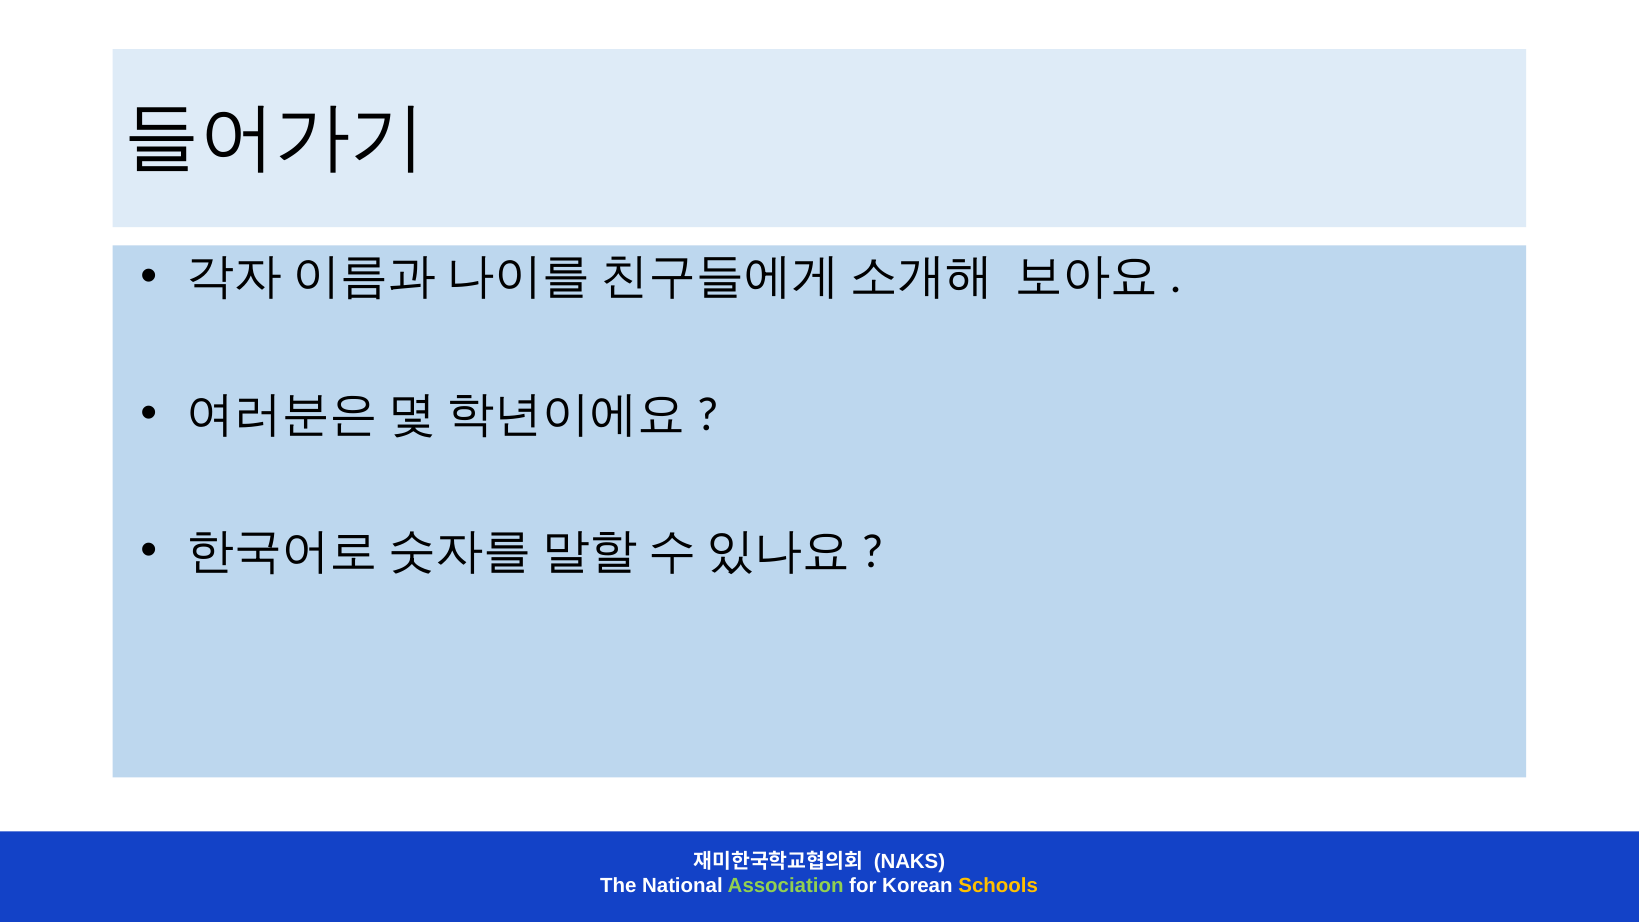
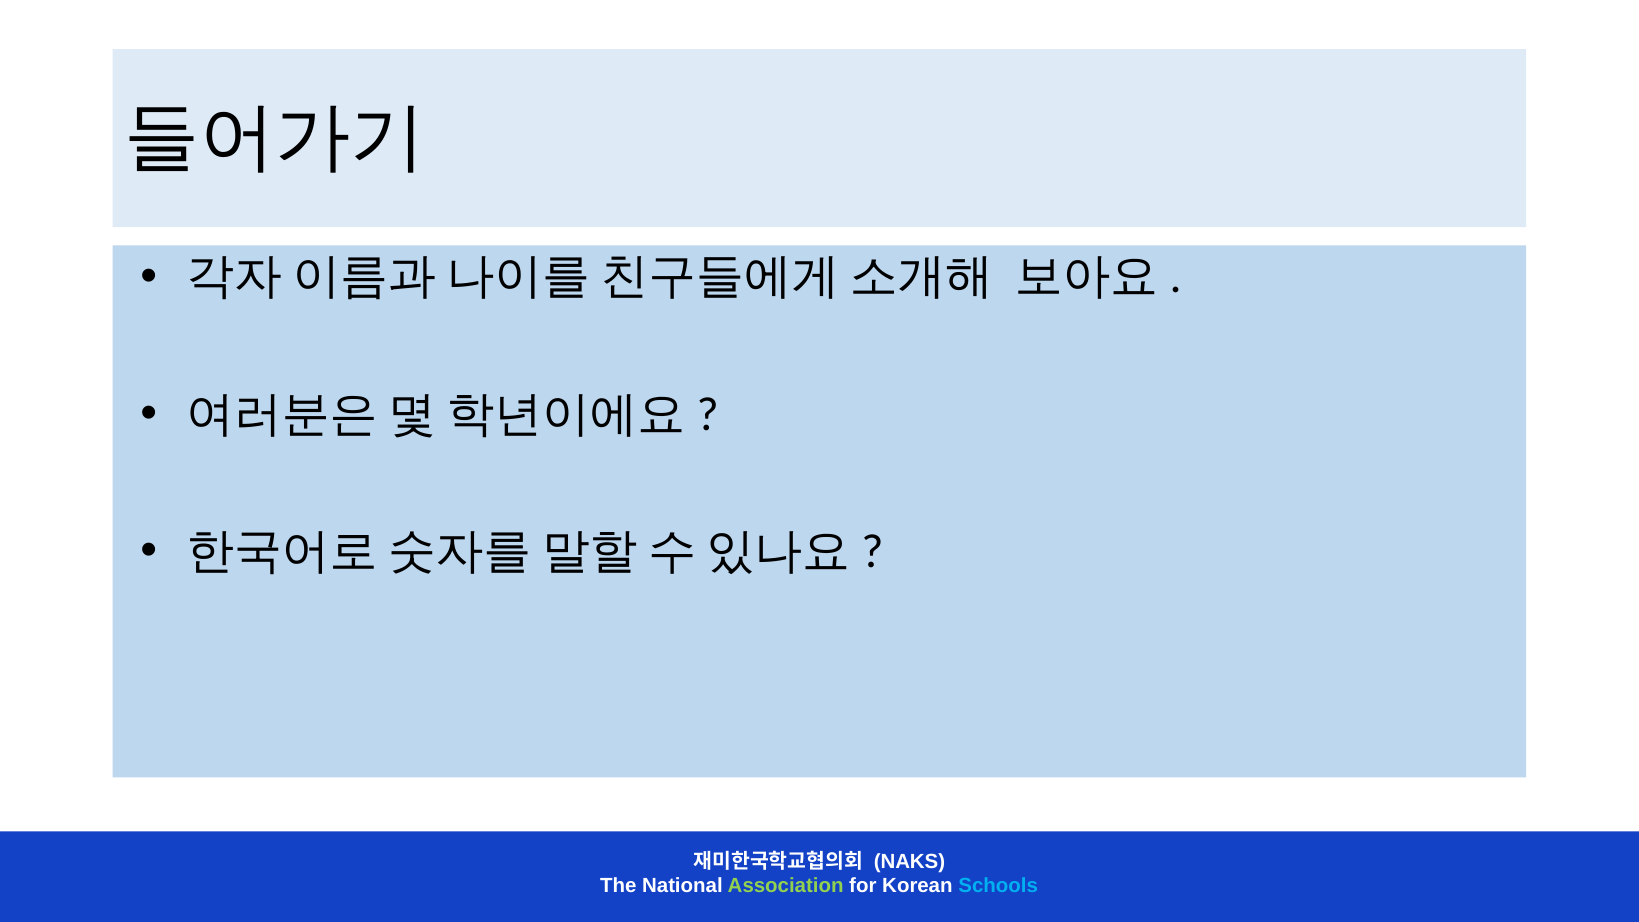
Schools colour: yellow -> light blue (998, 886)
